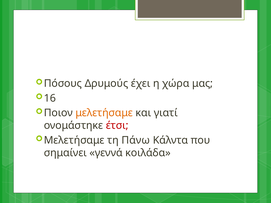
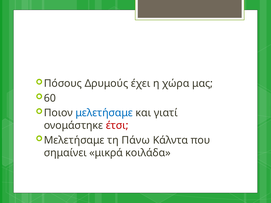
16: 16 -> 60 (50, 98)
μελετήσαμε colour: orange -> blue (104, 113)
γεννά: γεννά -> μικρά (106, 153)
